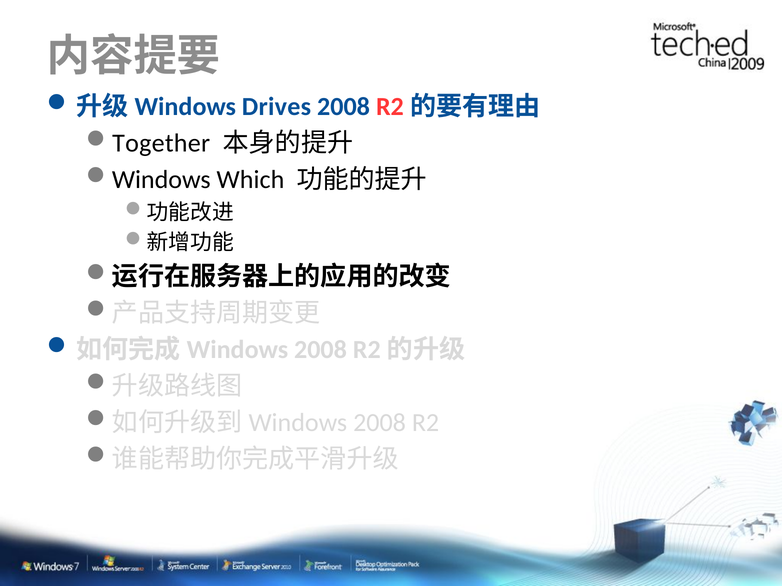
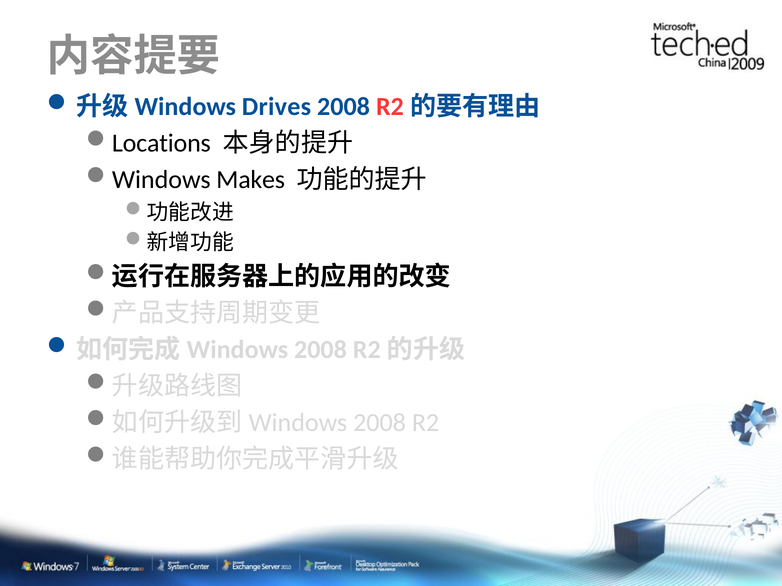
Together: Together -> Locations (161, 143)
Which: Which -> Makes (251, 180)
